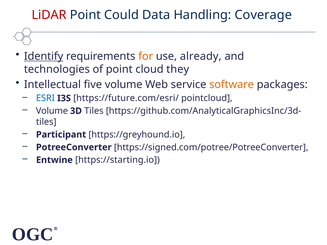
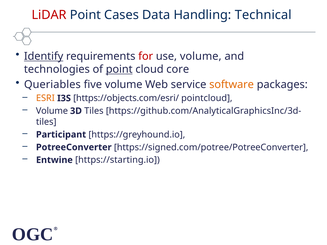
Could: Could -> Cases (122, 15)
Coverage: Coverage -> Technical (263, 15)
for colour: orange -> red (146, 56)
use already: already -> volume (201, 56)
point underline: none -> present (119, 69)
they: they -> core (178, 69)
Intellectual: Intellectual -> Queriables (52, 85)
ESRI colour: blue -> orange (45, 98)
https://future.com/esri/: https://future.com/esri/ -> https://objects.com/esri/ (126, 98)
